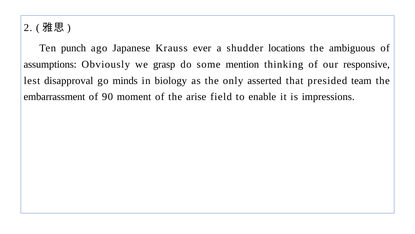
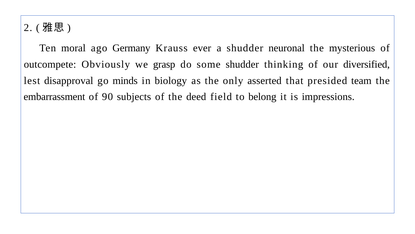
punch: punch -> moral (73, 48)
Japanese: Japanese -> Germany (131, 48)
locations: locations -> neuronal (287, 48)
ambiguous: ambiguous -> mysterious (352, 48)
assumptions: assumptions -> outcompete (50, 64)
some mention: mention -> shudder (242, 64)
responsive: responsive -> diversified (367, 64)
moment: moment -> subjects (134, 97)
arise: arise -> deed (196, 97)
enable: enable -> belong (262, 97)
